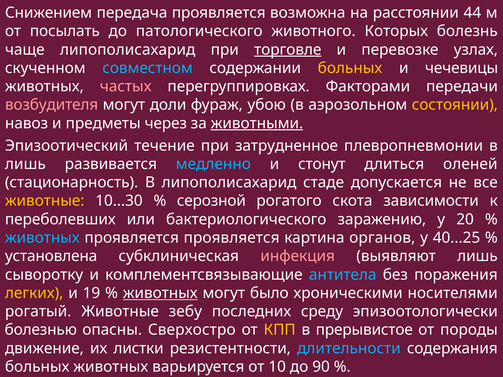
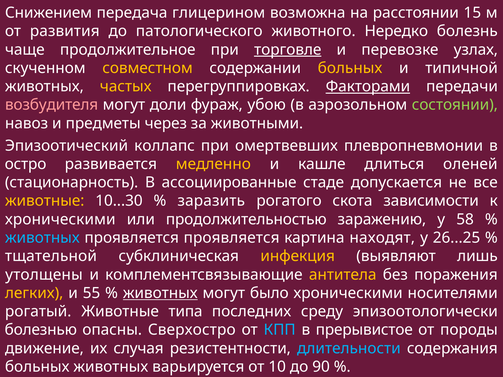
передача проявляется: проявляется -> глицерином (219, 13)
44: 44 -> 15 (472, 13)
посылать: посылать -> развития (65, 31)
Которых: Которых -> Нередко (396, 31)
чаще липополисахарид: липополисахарид -> продолжительное (128, 50)
совместном colour: light blue -> yellow (148, 68)
чечевицы: чечевицы -> типичной (462, 68)
частых colour: pink -> yellow (126, 87)
Факторами underline: none -> present (368, 87)
состоянии colour: yellow -> light green (455, 105)
животными underline: present -> none (257, 123)
течение: течение -> коллапс (164, 146)
затрудненное: затрудненное -> омертвевших (286, 146)
лишь: лишь -> остро (26, 164)
медленно colour: light blue -> yellow (213, 164)
стонут: стонут -> кашле (322, 164)
В липополисахарид: липополисахарид -> ассоциированные (229, 183)
серозной: серозной -> заразить (211, 201)
переболевших: переболевших -> хроническими (60, 219)
бактериологического: бактериологического -> продолжительностью (246, 219)
20: 20 -> 58 (465, 219)
органов: органов -> находят (382, 238)
40...25: 40...25 -> 26...25 (456, 238)
установлена: установлена -> тщательной (51, 256)
инфекция colour: pink -> yellow (298, 256)
сыворотку: сыворотку -> утолщены (44, 275)
антитела colour: light blue -> yellow (343, 275)
19: 19 -> 55 (91, 293)
зебу: зебу -> типа (185, 312)
КПП colour: yellow -> light blue (280, 330)
листки: листки -> случая (139, 349)
